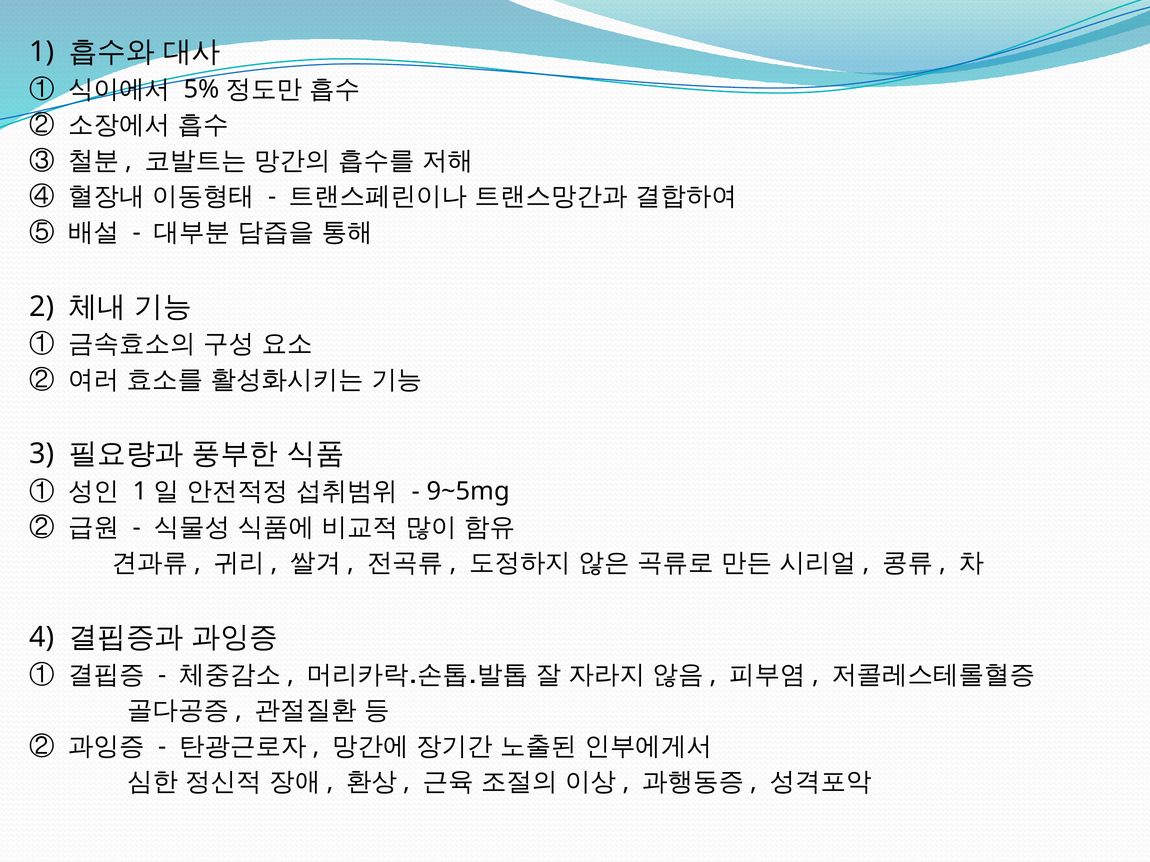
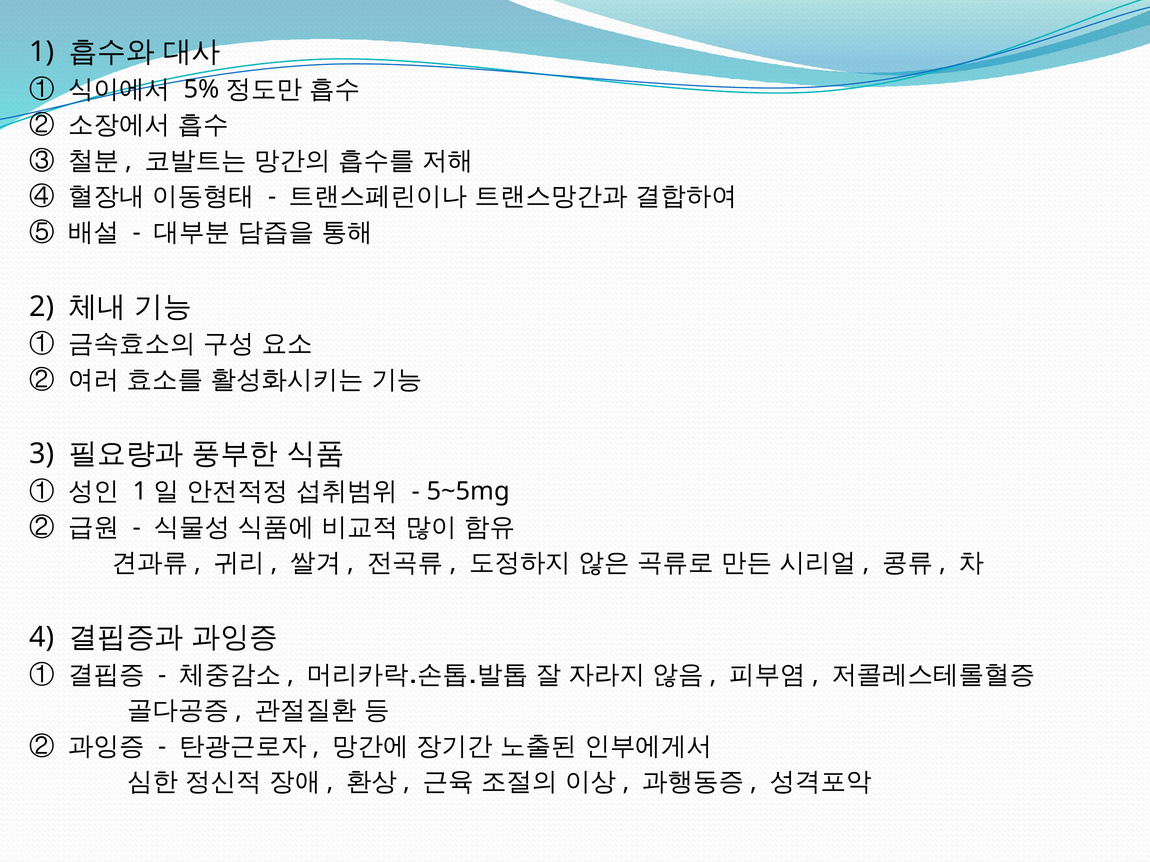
9~5mg: 9~5mg -> 5~5mg (468, 492)
